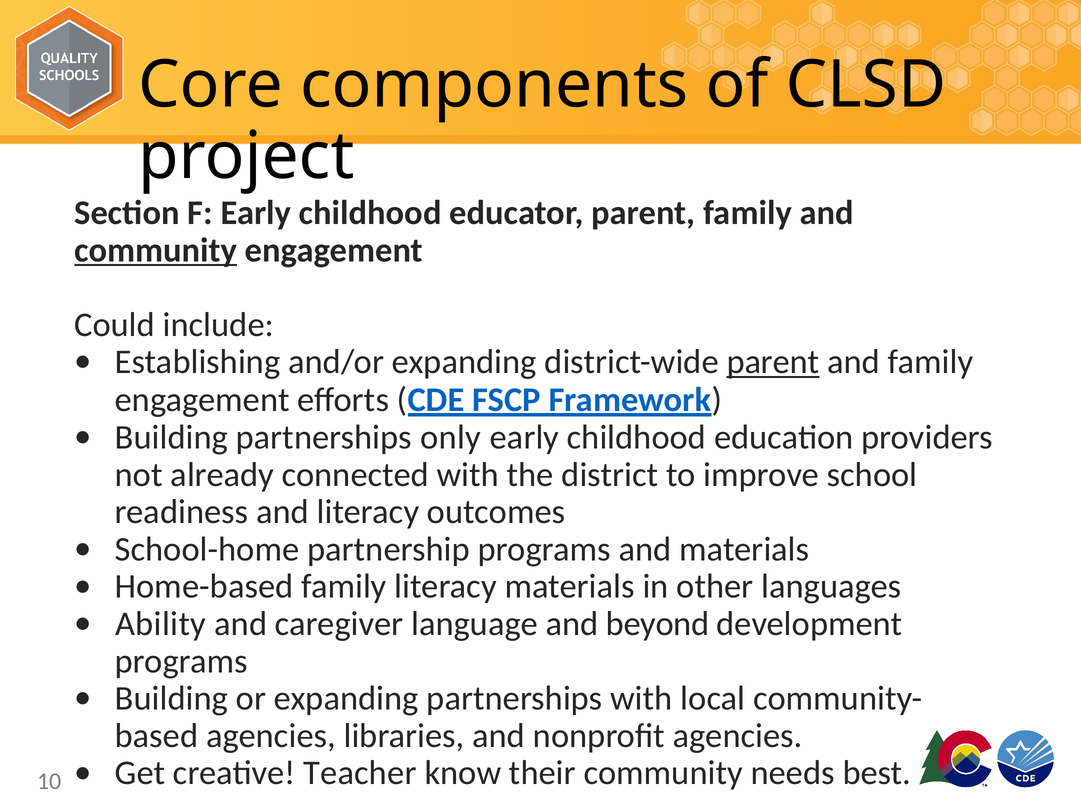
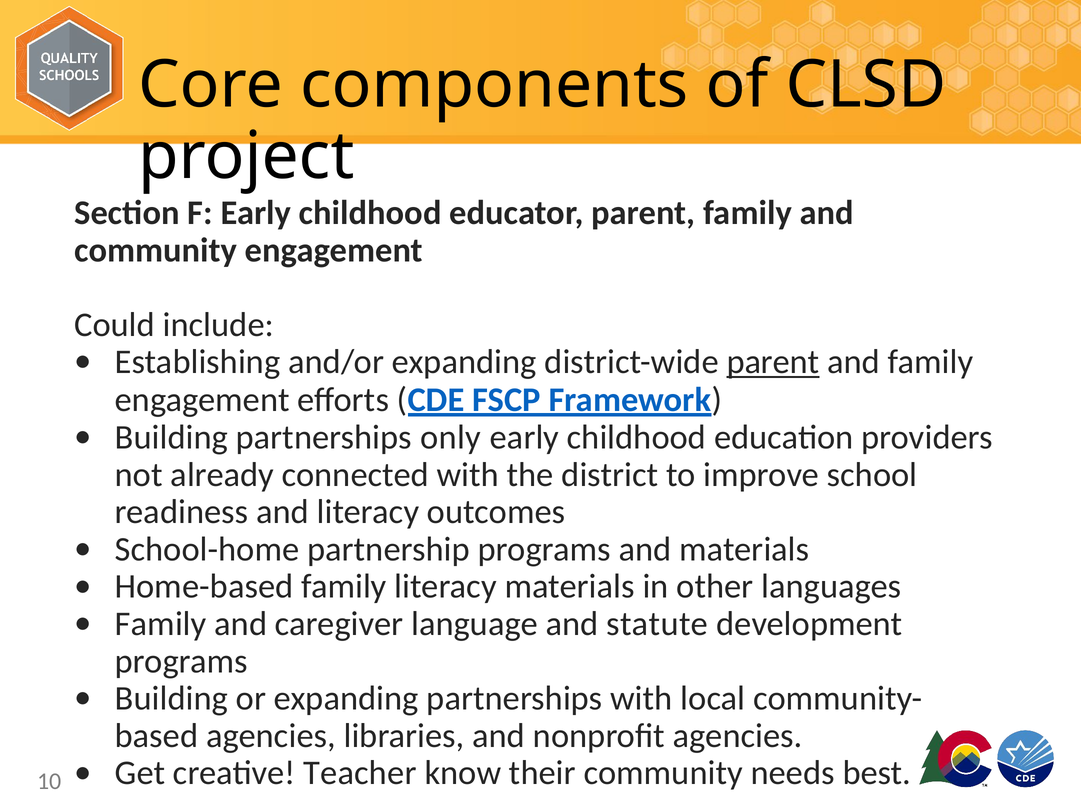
community underline: present -> none (156, 250)
Ability: Ability -> Family (161, 624)
beyond: beyond -> statute (657, 624)
